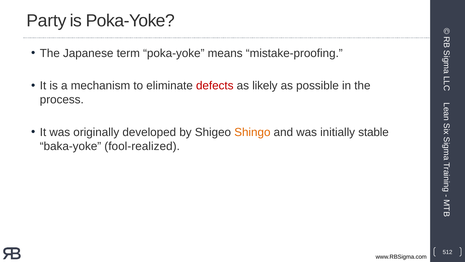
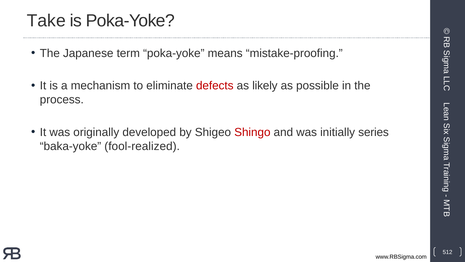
Party: Party -> Take (46, 21)
Shingo colour: orange -> red (252, 132)
stable: stable -> series (374, 132)
